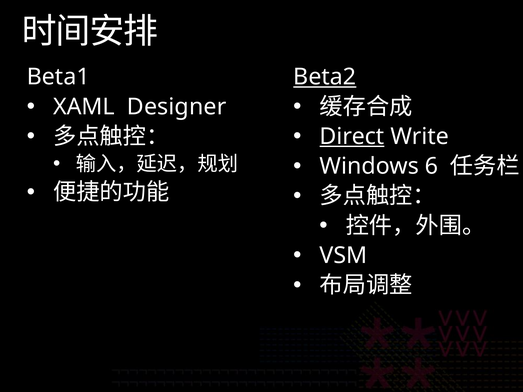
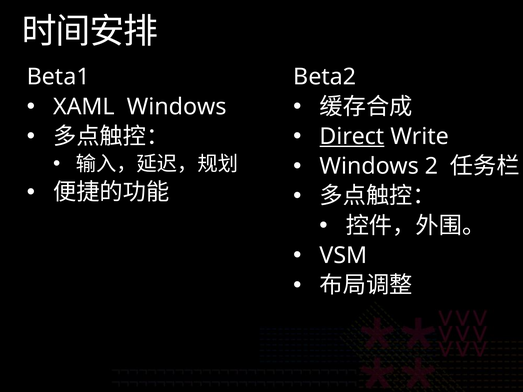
Beta2 underline: present -> none (325, 77)
XAML Designer: Designer -> Windows (177, 107)
6: 6 -> 2 (432, 166)
